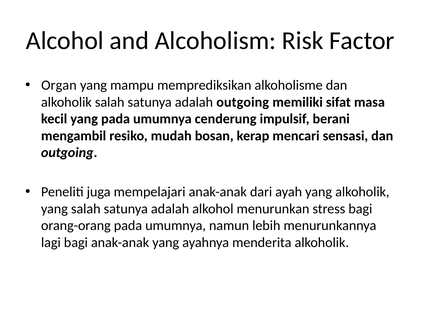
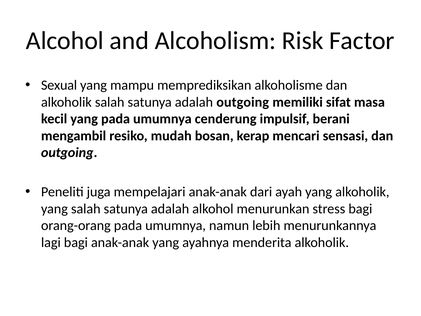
Organ: Organ -> Sexual (59, 85)
